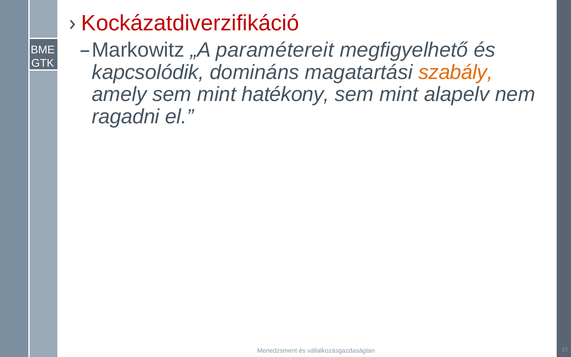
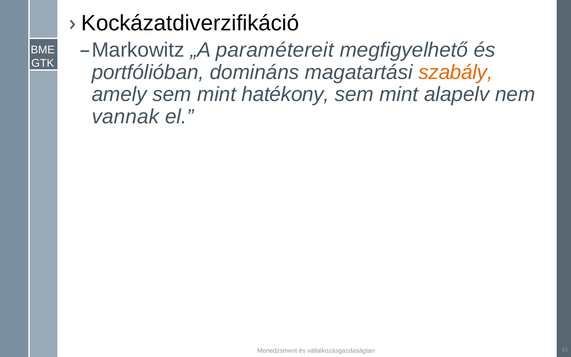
Kockázatdiverzifikáció colour: red -> black (190, 23)
kapcsolódik: kapcsolódik -> portfólióban (148, 72)
ragadni: ragadni -> vannak (125, 117)
